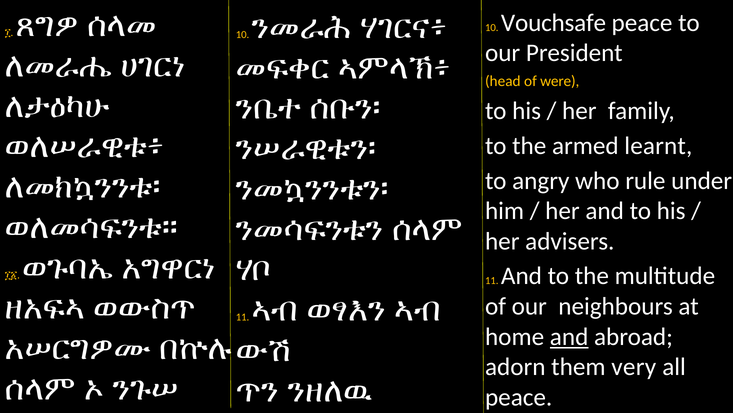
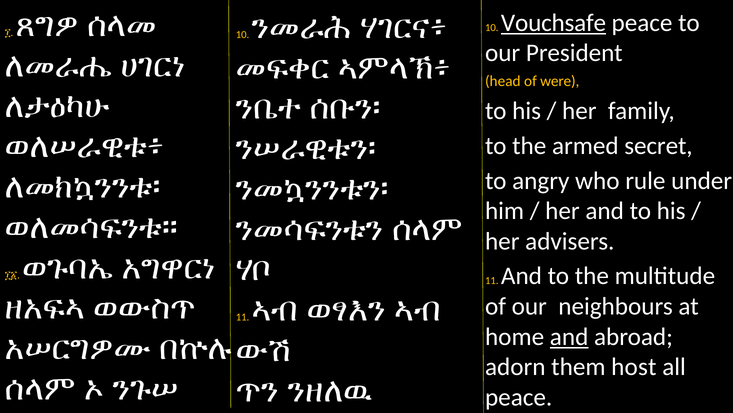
Vouchsafe underline: none -> present (554, 23)
learnt: learnt -> secret (658, 146)
very: very -> host (634, 366)
